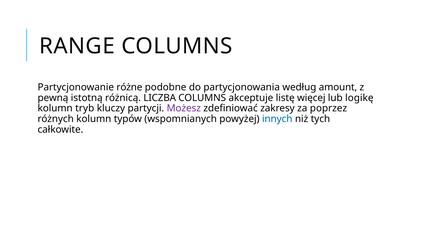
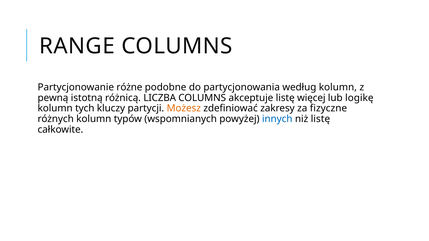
według amount: amount -> kolumn (338, 87)
tryb: tryb -> tych (85, 109)
Możesz colour: purple -> orange (184, 109)
poprzez: poprzez -> fizyczne (328, 109)
niż tych: tych -> listę (320, 119)
